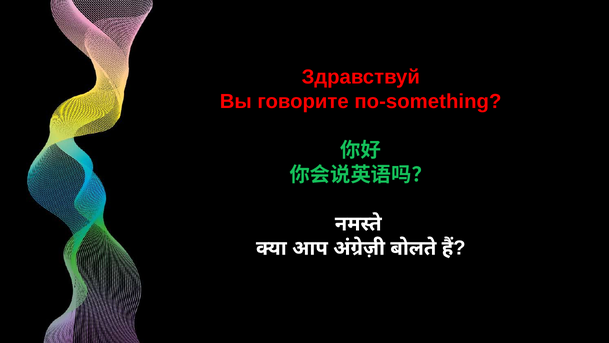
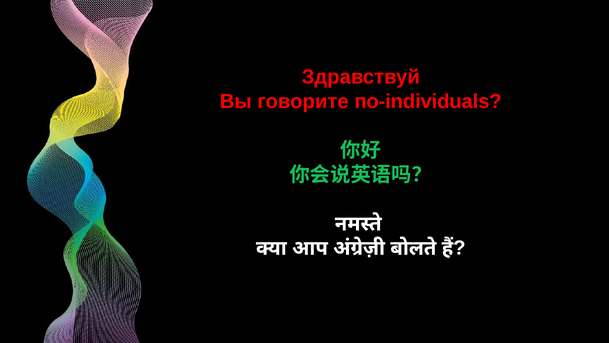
по-something: по-something -> по-individuals (428, 102)
